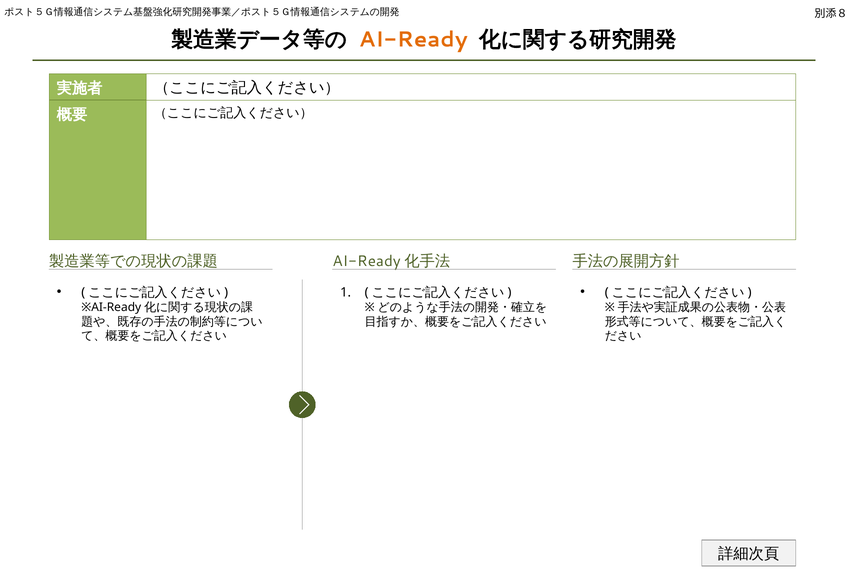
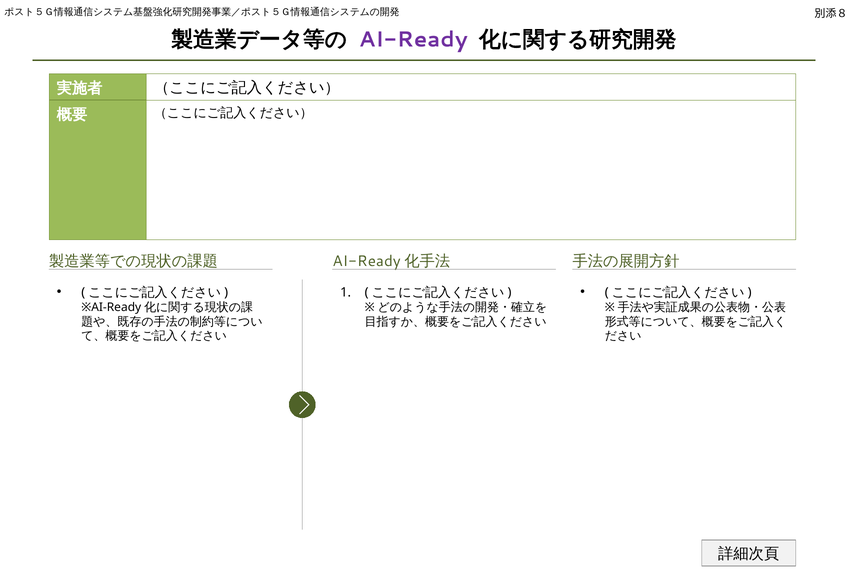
AI-Ready colour: orange -> purple (413, 39)
